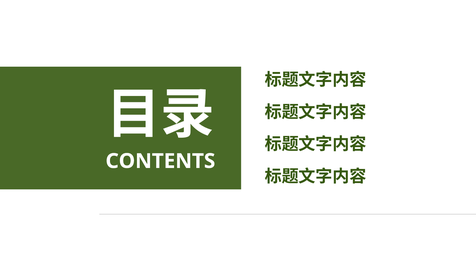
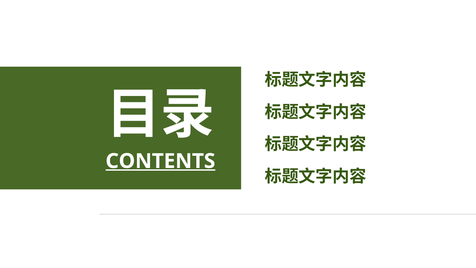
CONTENTS underline: none -> present (160, 161)
